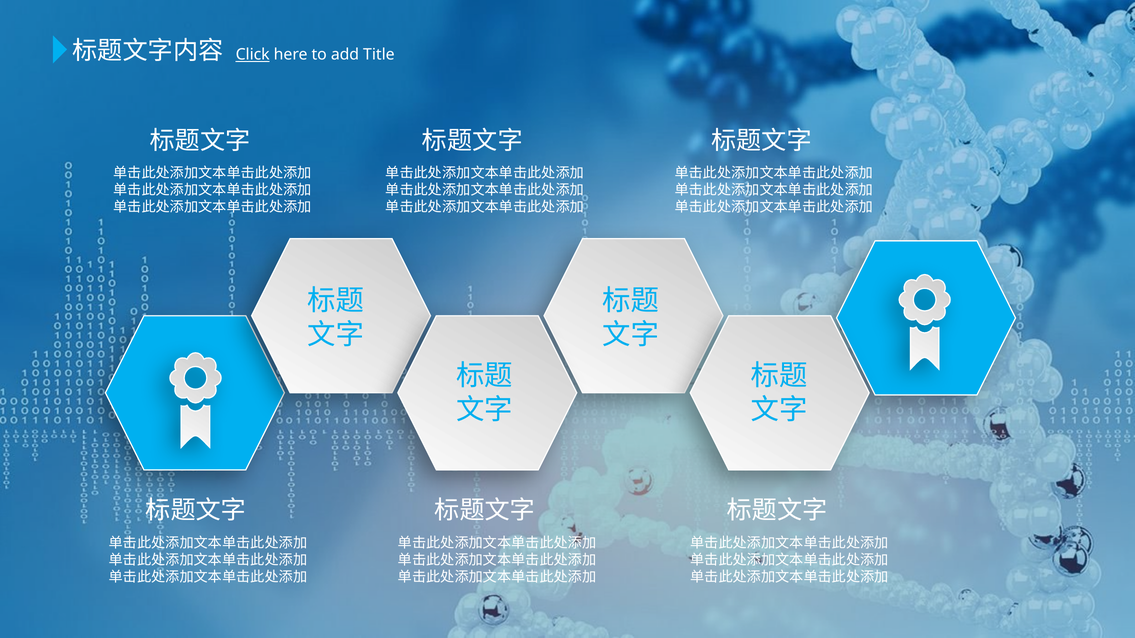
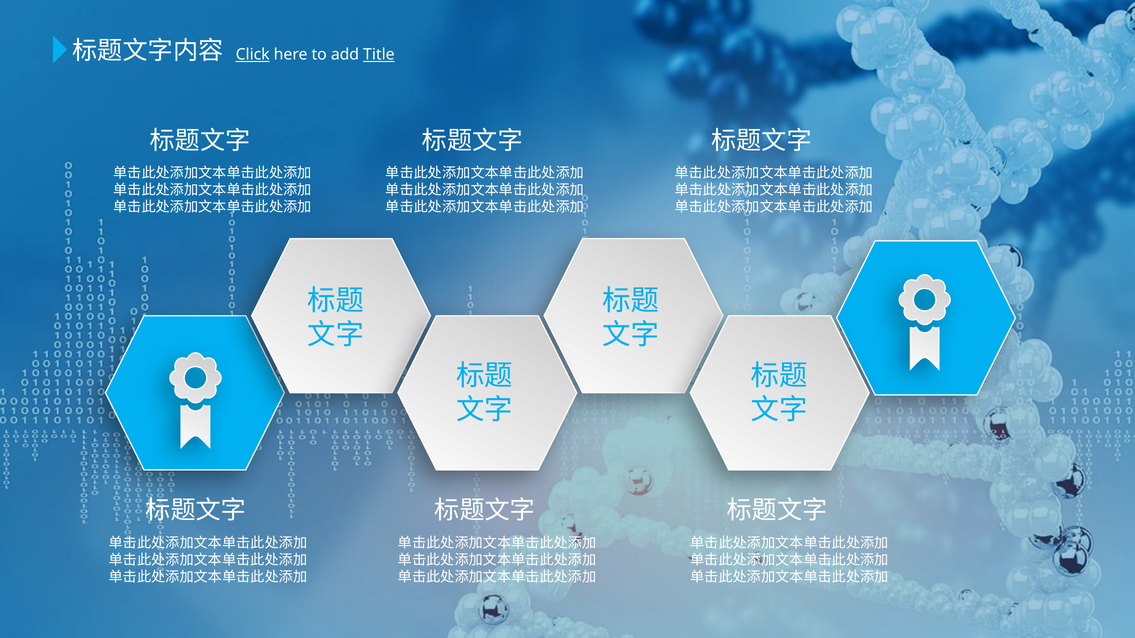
Title underline: none -> present (379, 55)
